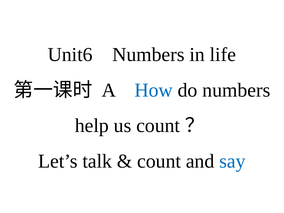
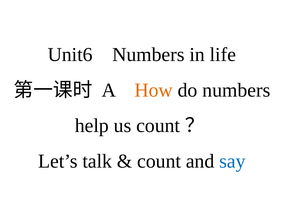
How colour: blue -> orange (154, 90)
